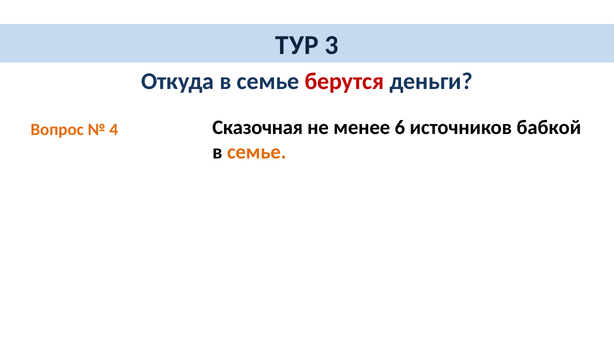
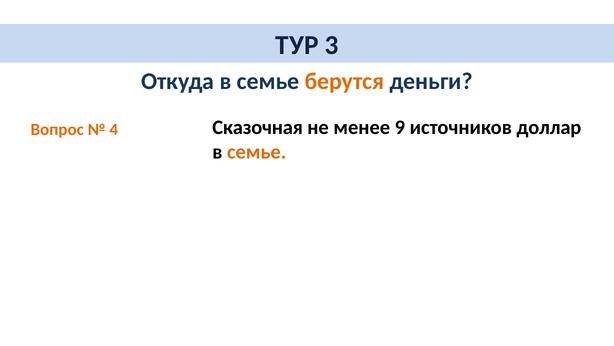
берутся colour: red -> orange (344, 81)
6: 6 -> 9 (400, 127)
бабкой: бабкой -> доллар (549, 127)
